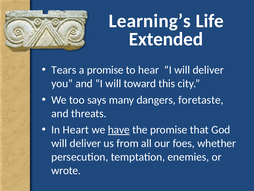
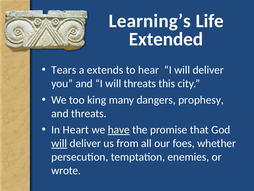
a promise: promise -> extends (105, 70)
will toward: toward -> threats (140, 83)
says: says -> king (97, 100)
foretaste: foretaste -> prophesy (201, 100)
will underline: none -> present (59, 143)
